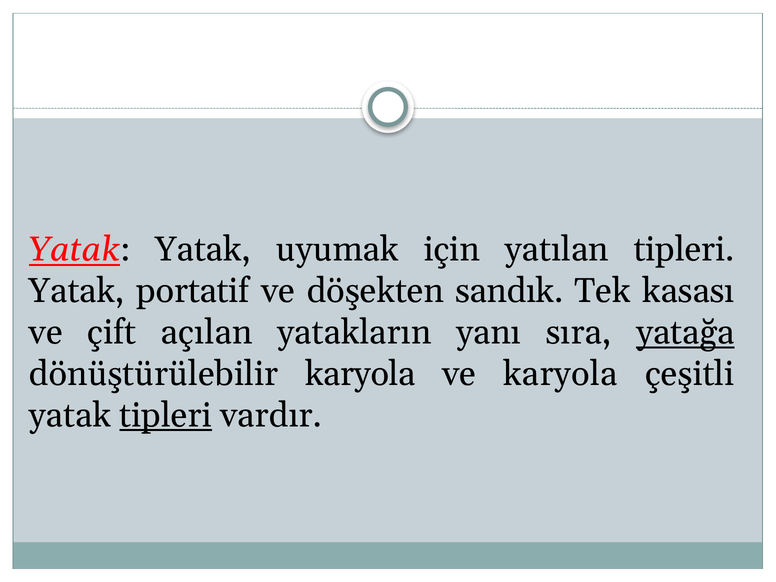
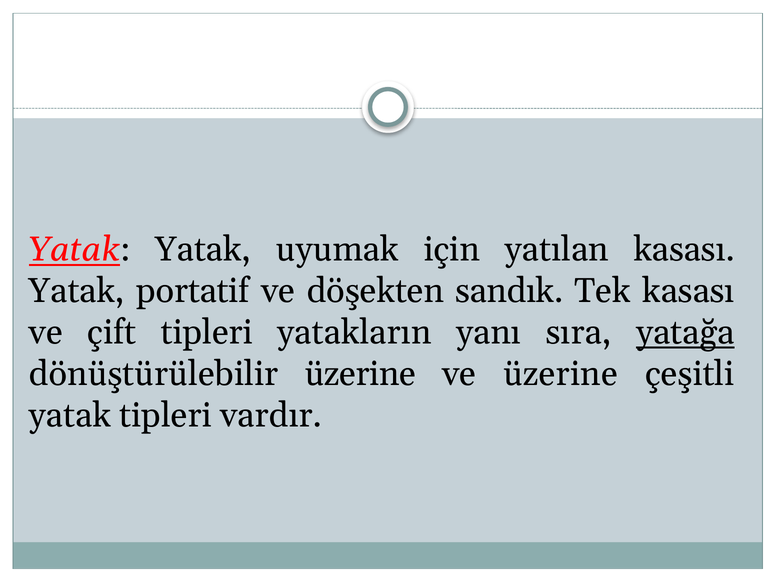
yatılan tipleri: tipleri -> kasası (684, 250)
çift açılan: açılan -> tipleri (207, 332)
dönüştürülebilir karyola: karyola -> üzerine (360, 374)
ve karyola: karyola -> üzerine (560, 374)
tipleri underline: present -> none (166, 415)
